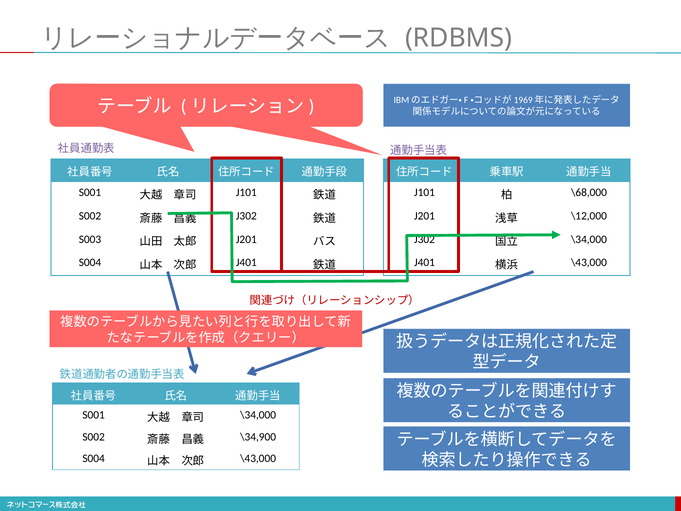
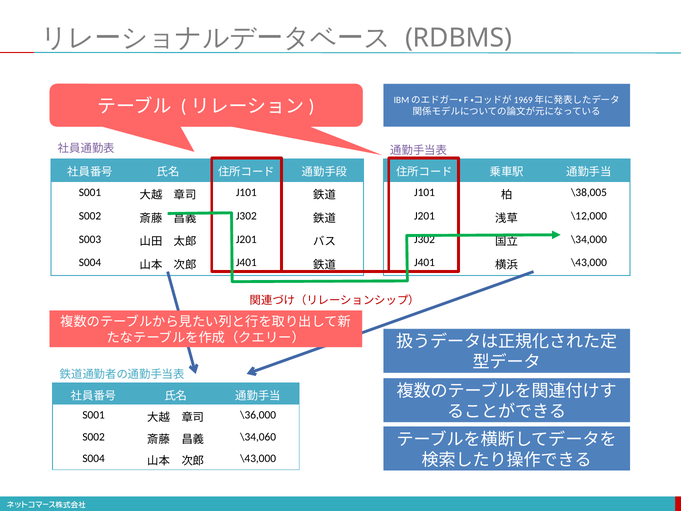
\68,000: \68,000 -> \38,005 (589, 193)
\34,000: \34,000 -> \36,000 (258, 415)
\34,900: \34,900 -> \34,060 (258, 437)
